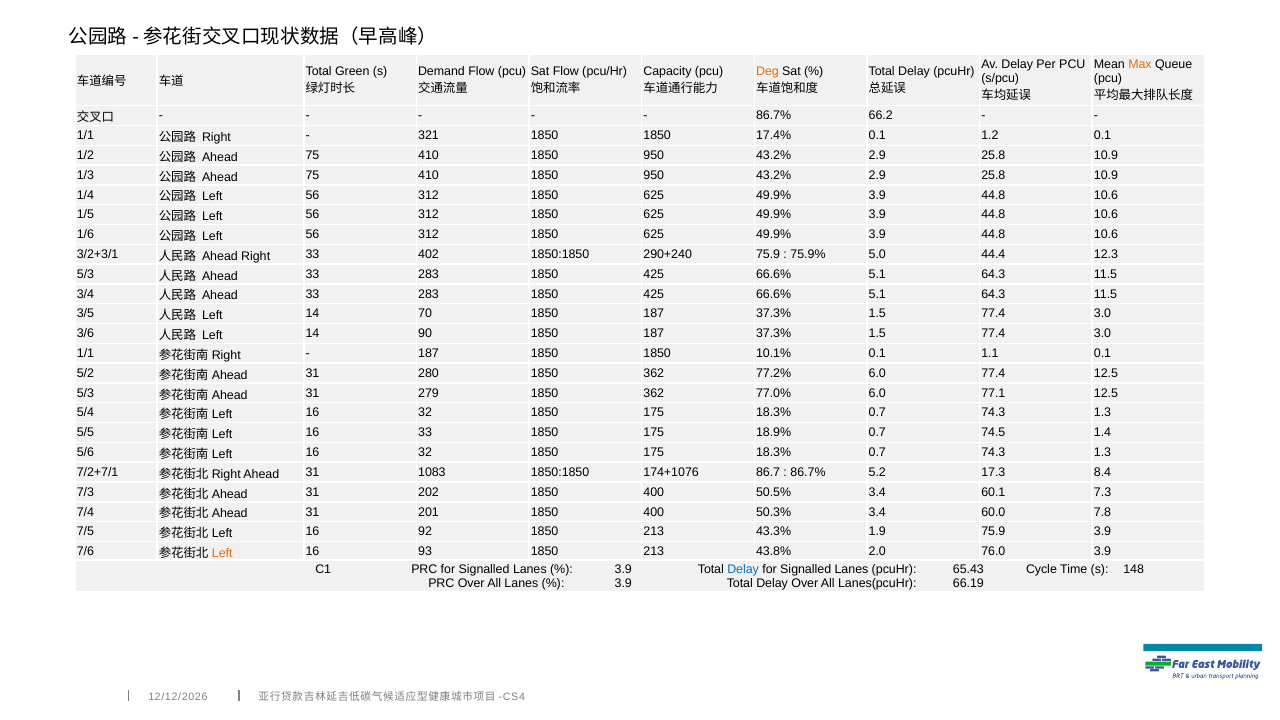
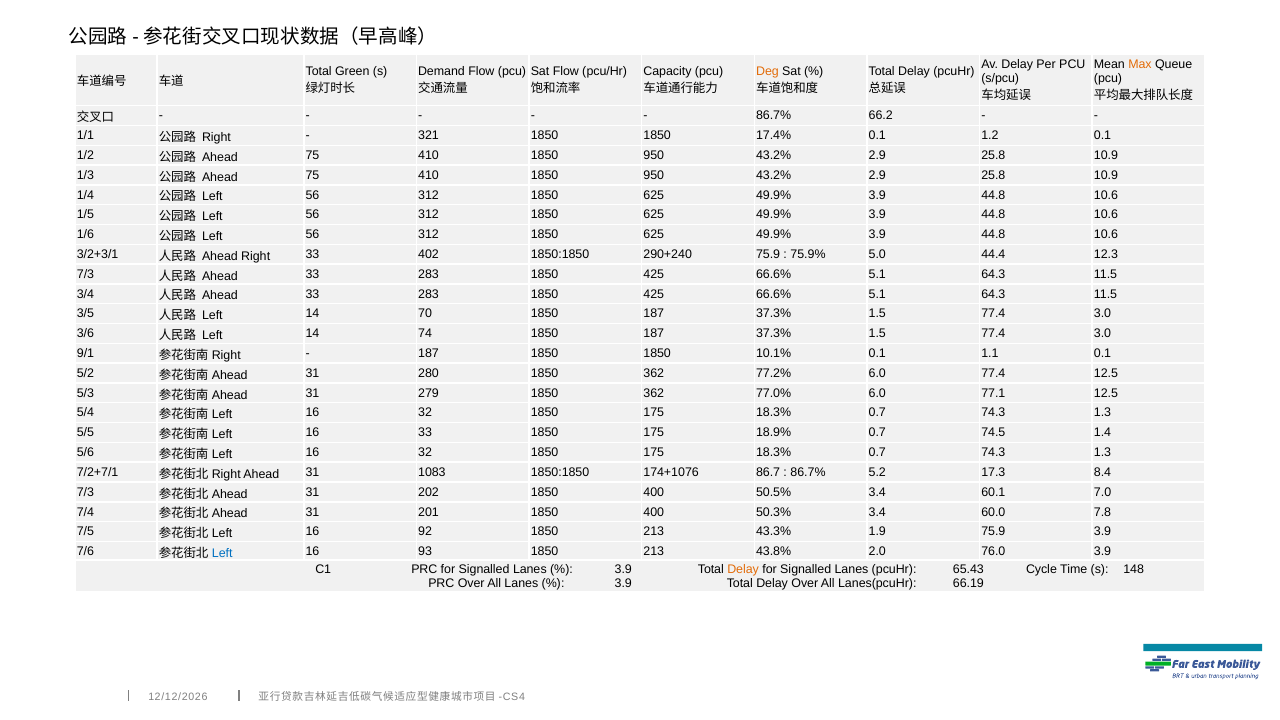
5/3: 5/3 -> 7/3 (86, 274)
90: 90 -> 74 (425, 334)
1/1: 1/1 -> 9/1 (86, 353)
7.3: 7.3 -> 7.0 (1103, 492)
Left colour: orange -> blue (222, 553)
Delay colour: blue -> orange (743, 569)
